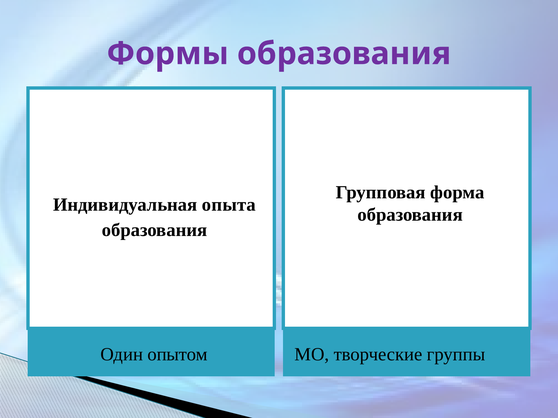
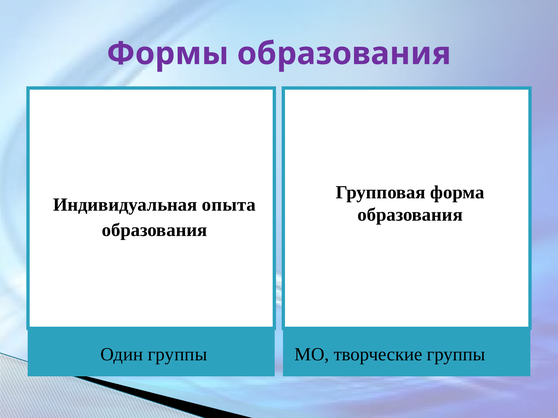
Один опытом: опытом -> группы (177, 355)
